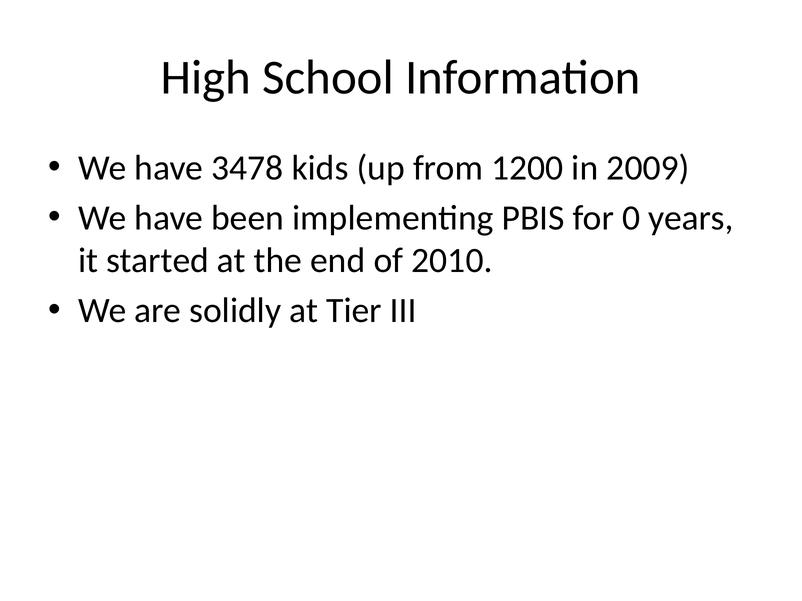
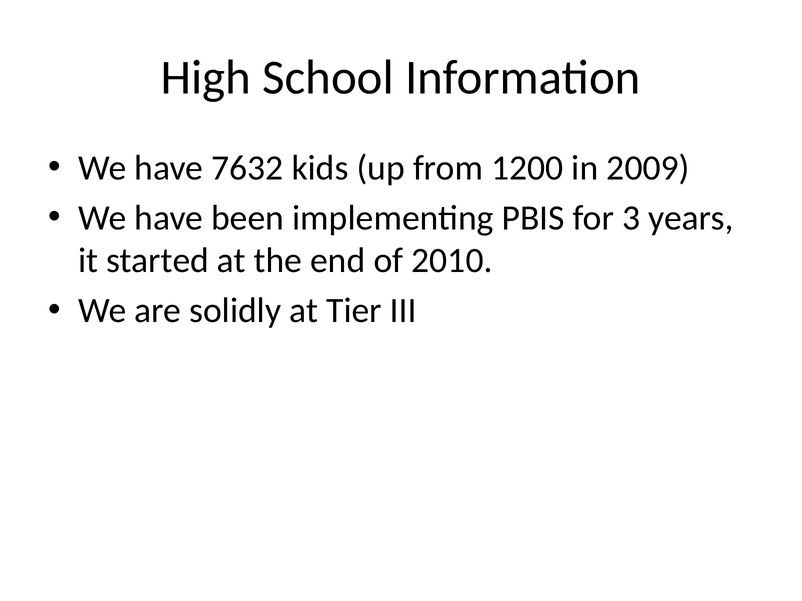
3478: 3478 -> 7632 (247, 168)
0: 0 -> 3 (631, 218)
